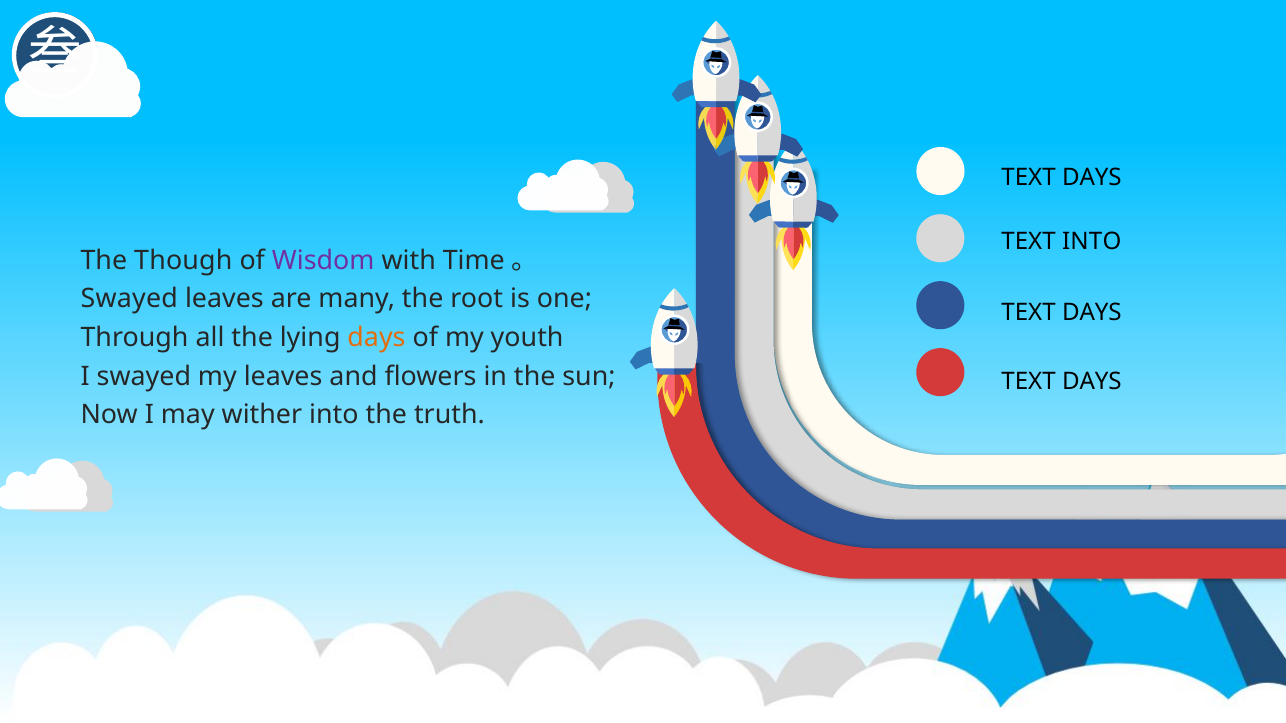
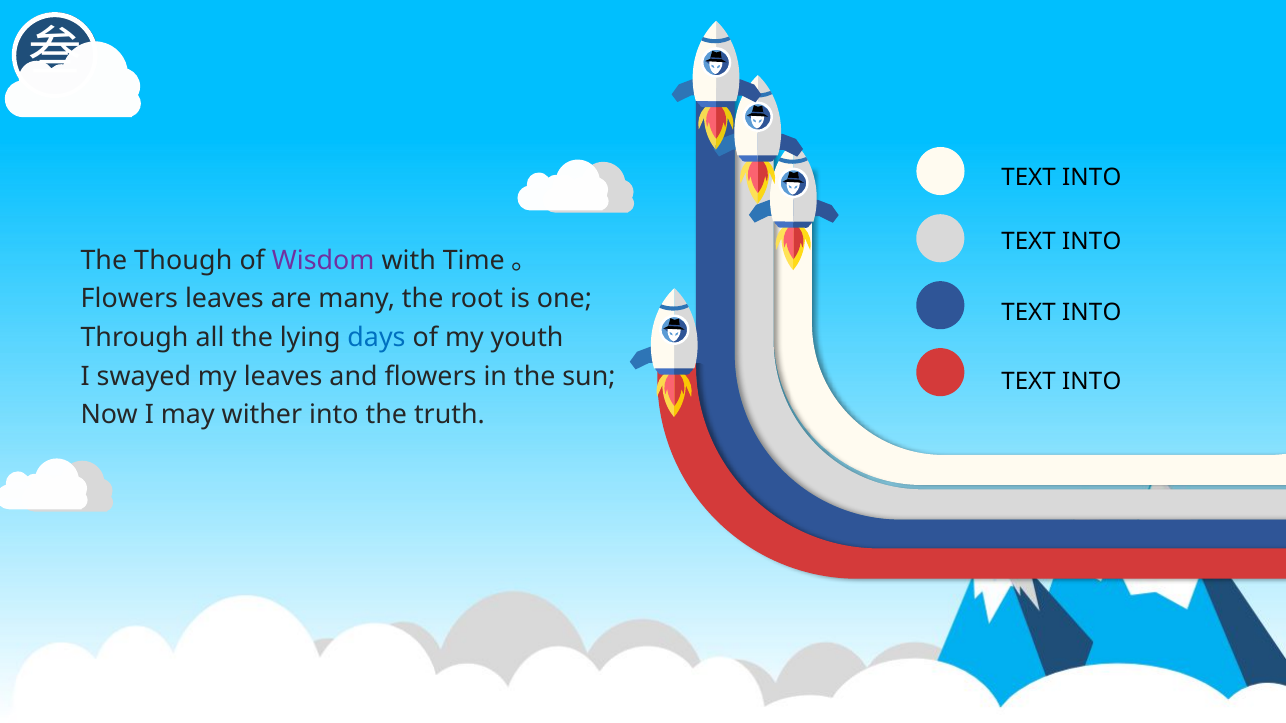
DAYS: DAYS -> INTO (1092, 178)
Swayed: Swayed -> Flowers (129, 299)
DAYS: DAYS -> INTO (1092, 313)
days colour: orange -> blue (377, 338)
DAYS: DAYS -> INTO (1092, 381)
